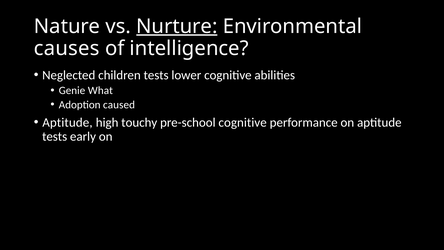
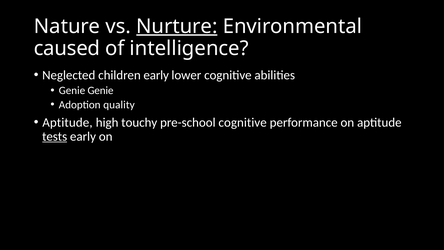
causes: causes -> caused (67, 48)
children tests: tests -> early (156, 75)
Genie What: What -> Genie (100, 90)
caused: caused -> quality (119, 105)
tests underline: none -> present (55, 136)
